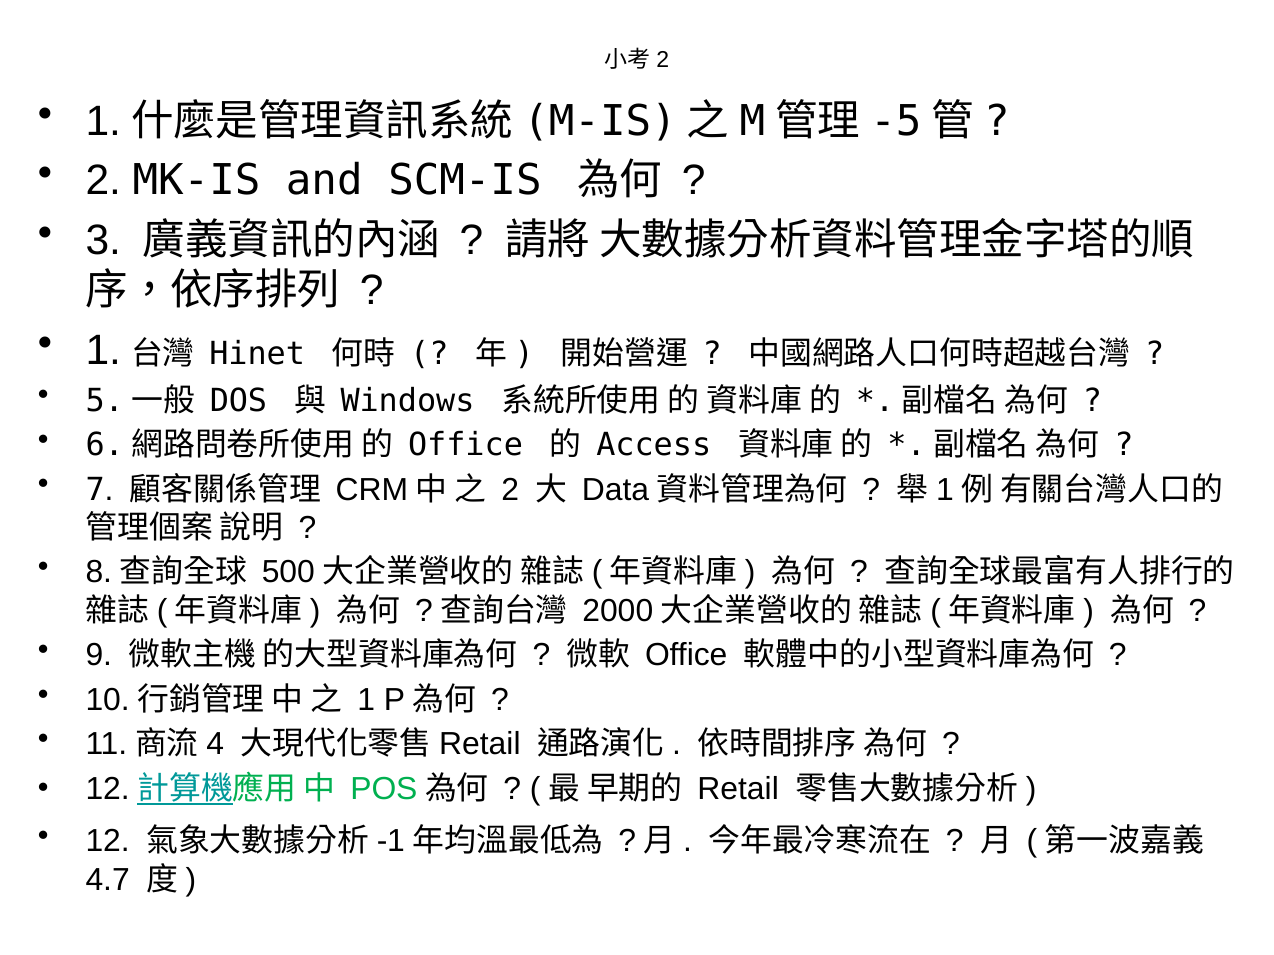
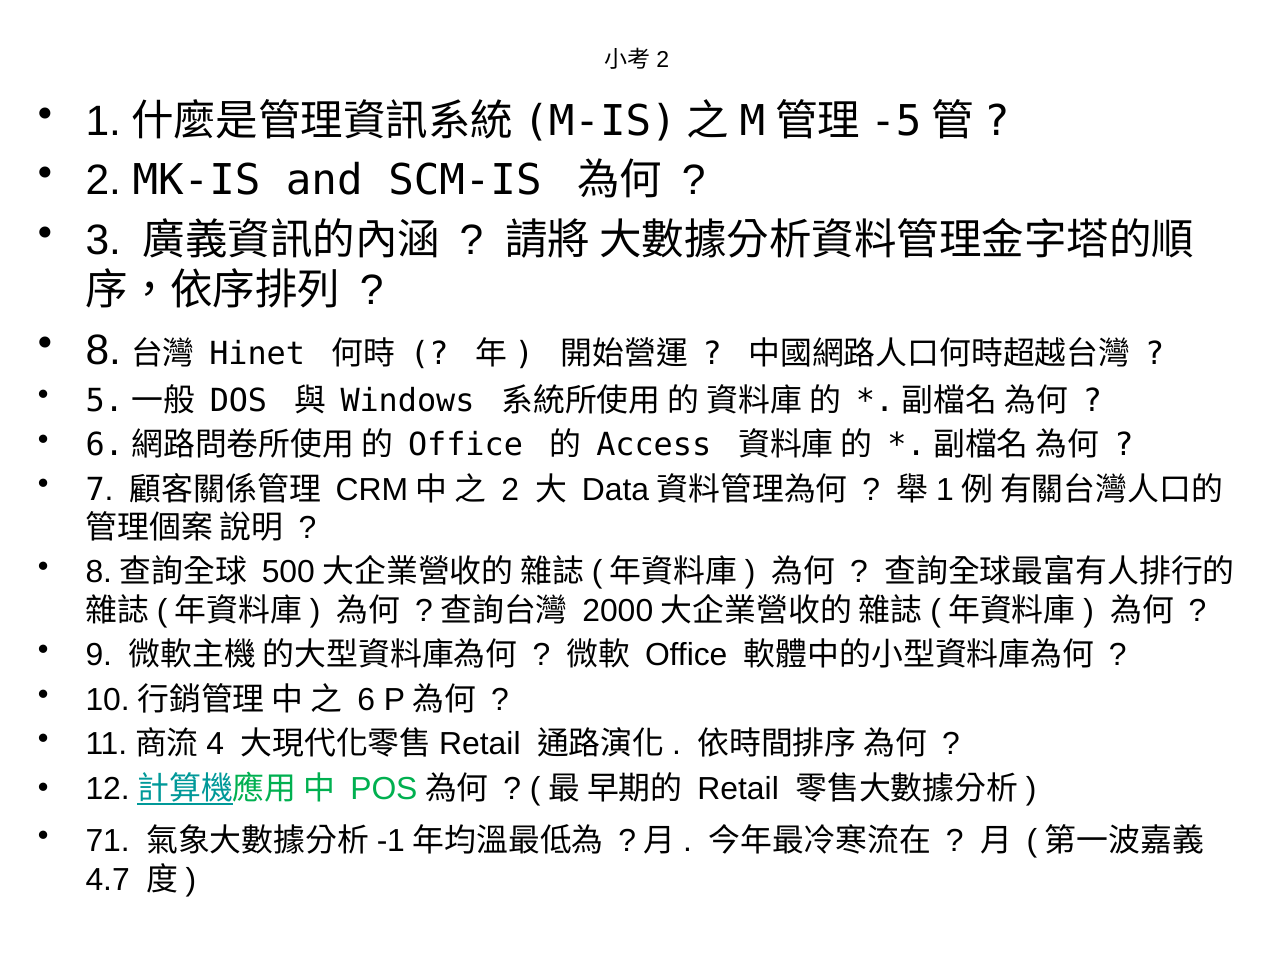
1: 1 -> 8 (103, 351)
1: 1 -> 6 (366, 700)
12: 12 -> 71 (108, 842)
